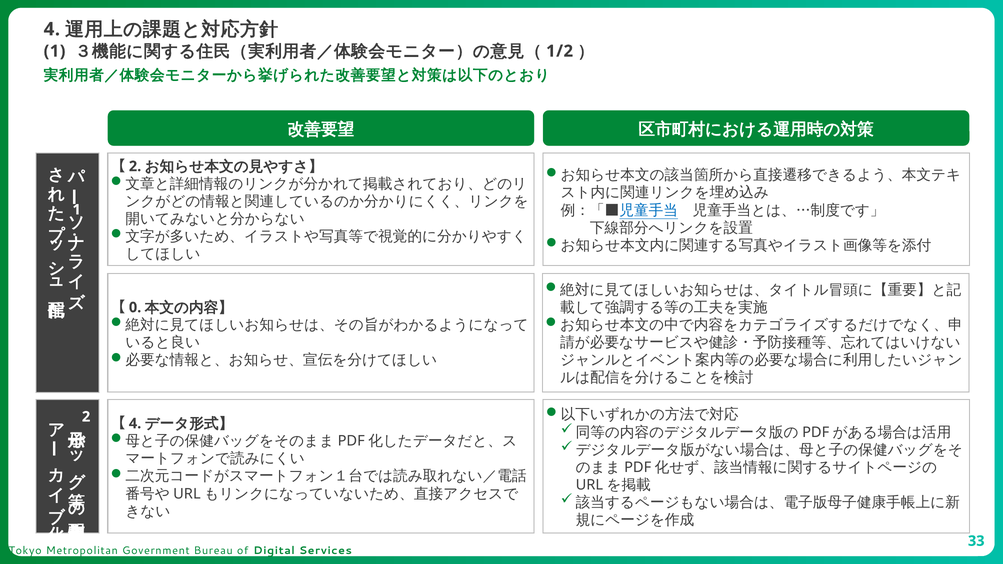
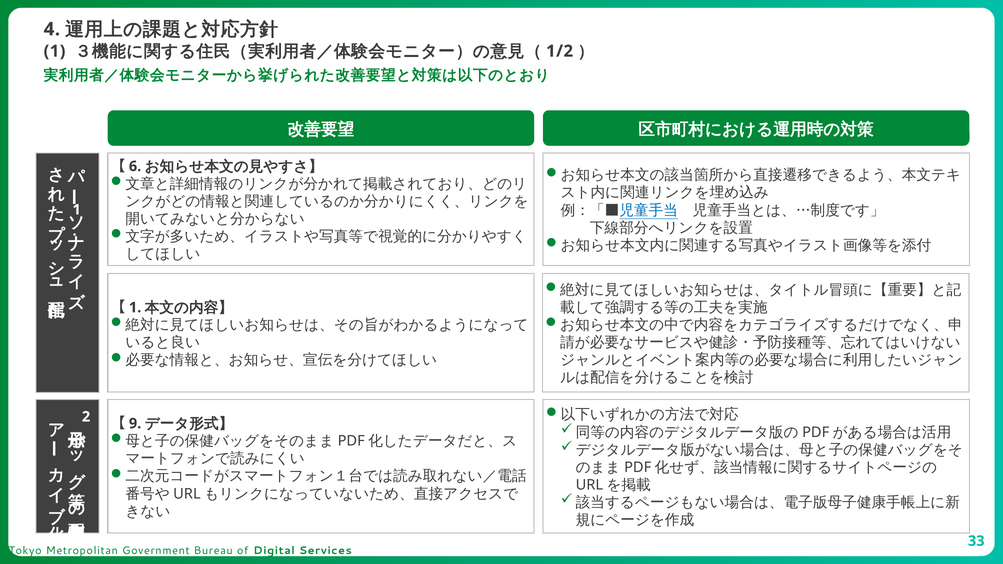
2: 2 -> 6 (135, 166)
0: 0 -> 1 (135, 308)
4: 4 -> 9 (135, 424)
